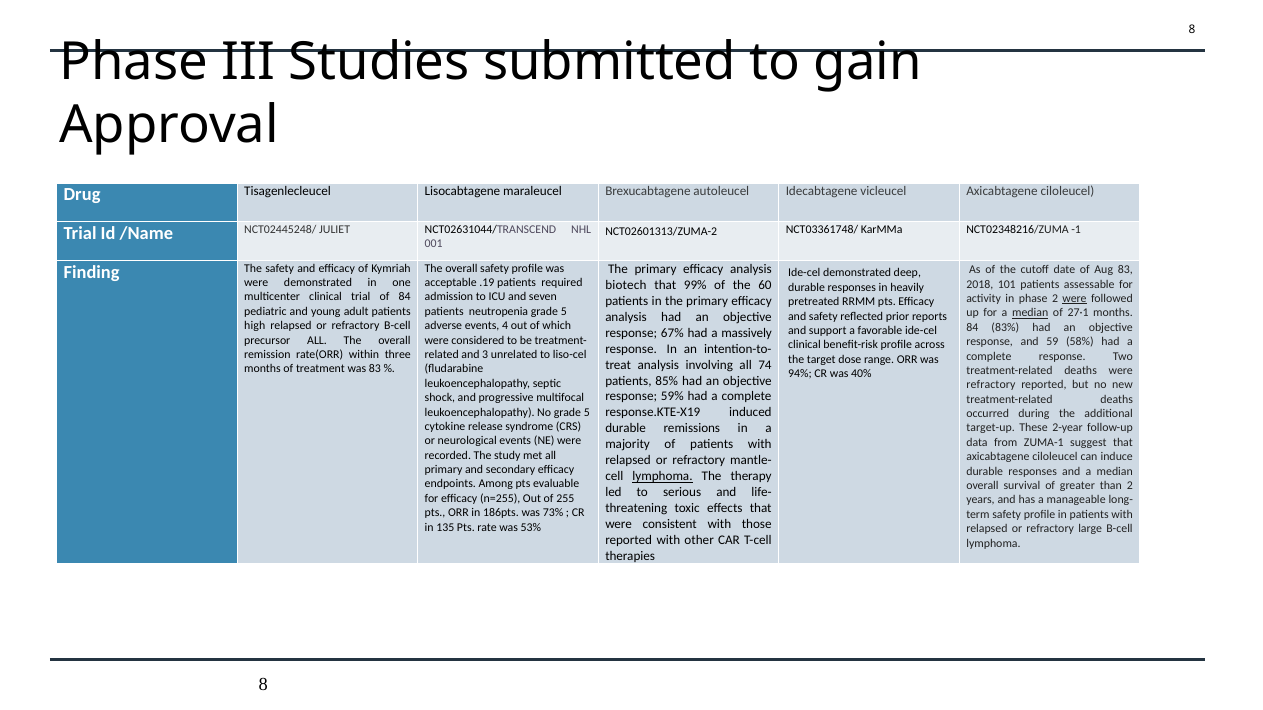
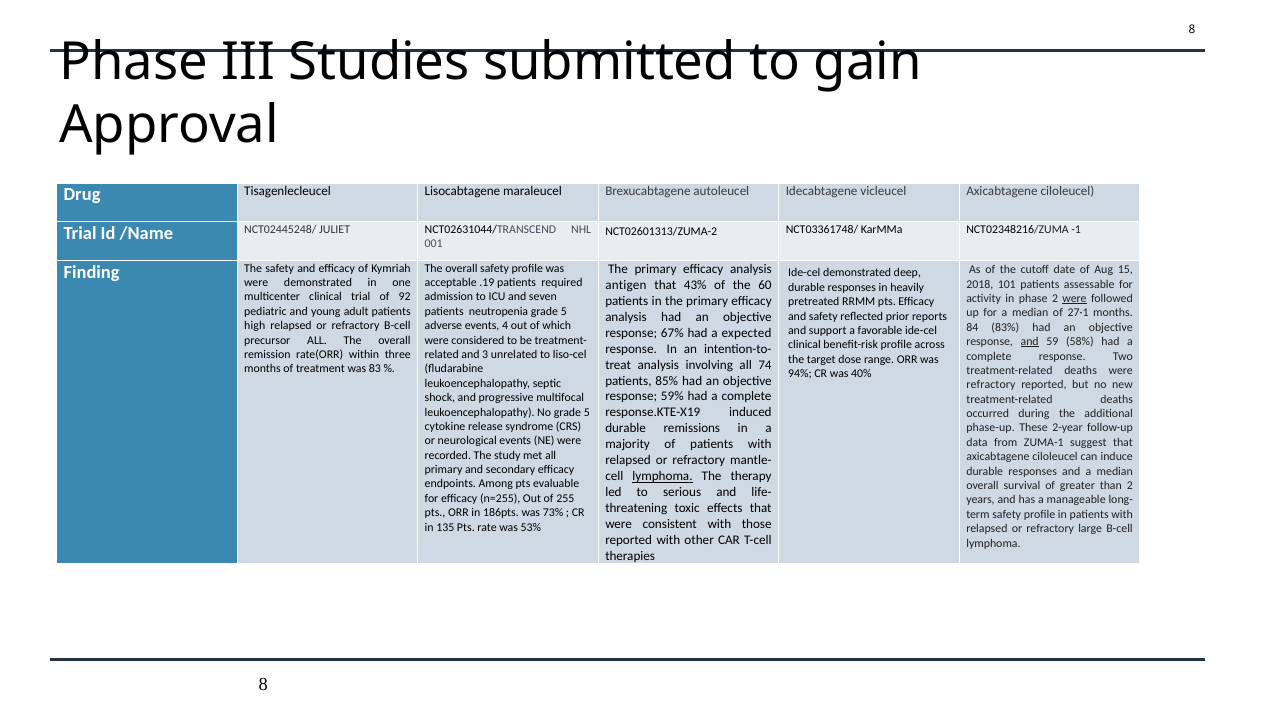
Aug 83: 83 -> 15 (1125, 270)
biotech: biotech -> antigen (626, 285)
99%: 99% -> 43% (695, 285)
of 84: 84 -> 92 (405, 297)
median underline: present -> none (1030, 313)
massively: massively -> expected (746, 333)
and underline: none -> present (1030, 342)
target-up: target-up -> phase-up (991, 428)
